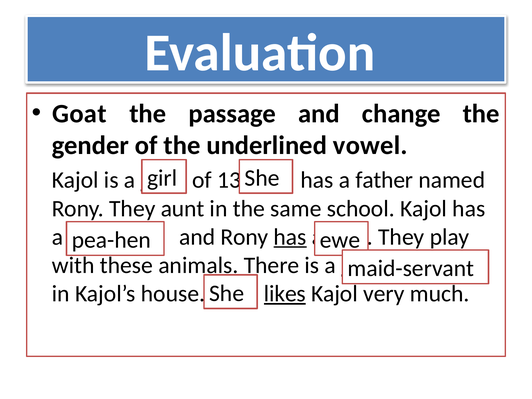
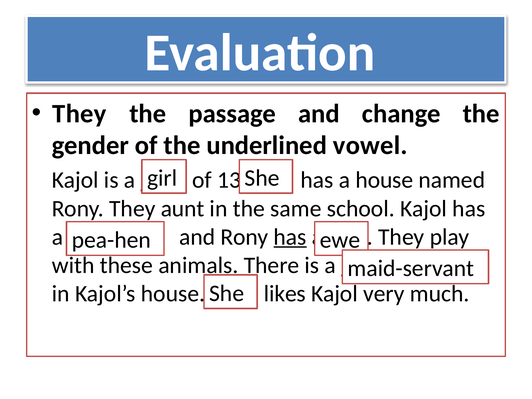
Goat: Goat -> They (79, 114)
a father: father -> house (384, 180)
likes underline: present -> none (285, 294)
